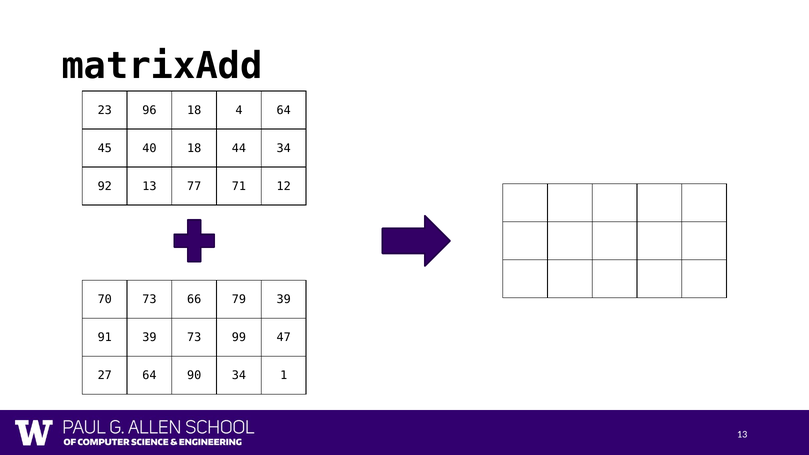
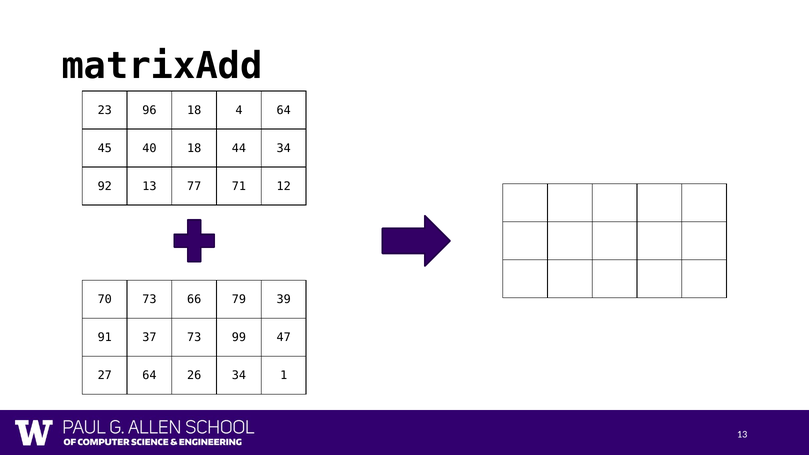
91 39: 39 -> 37 (149, 338)
90: 90 -> 26 (194, 376)
